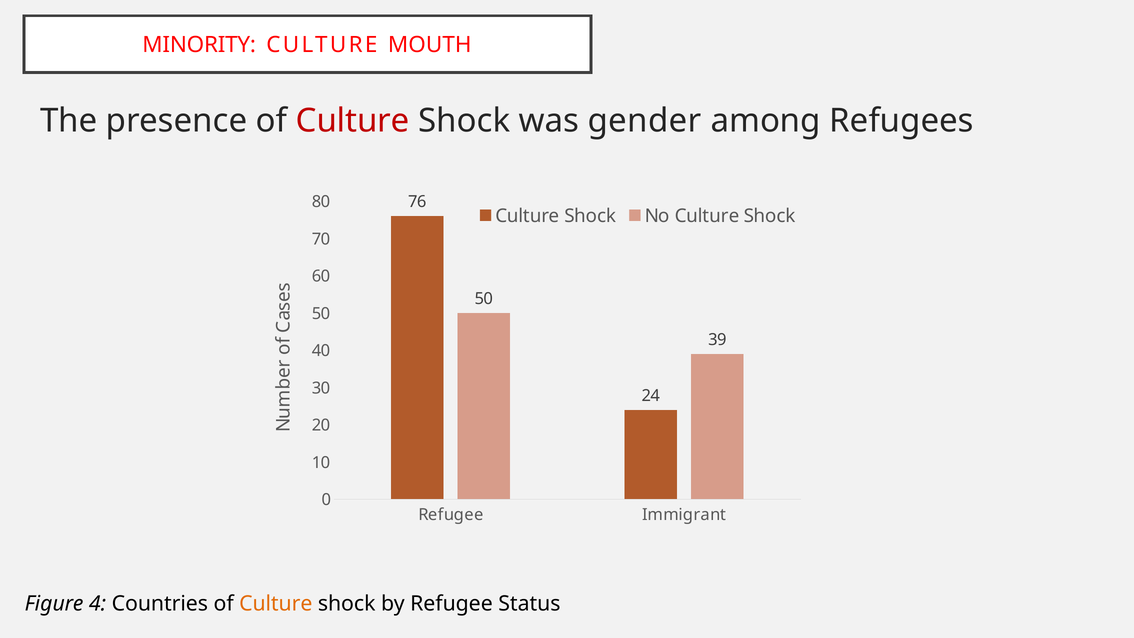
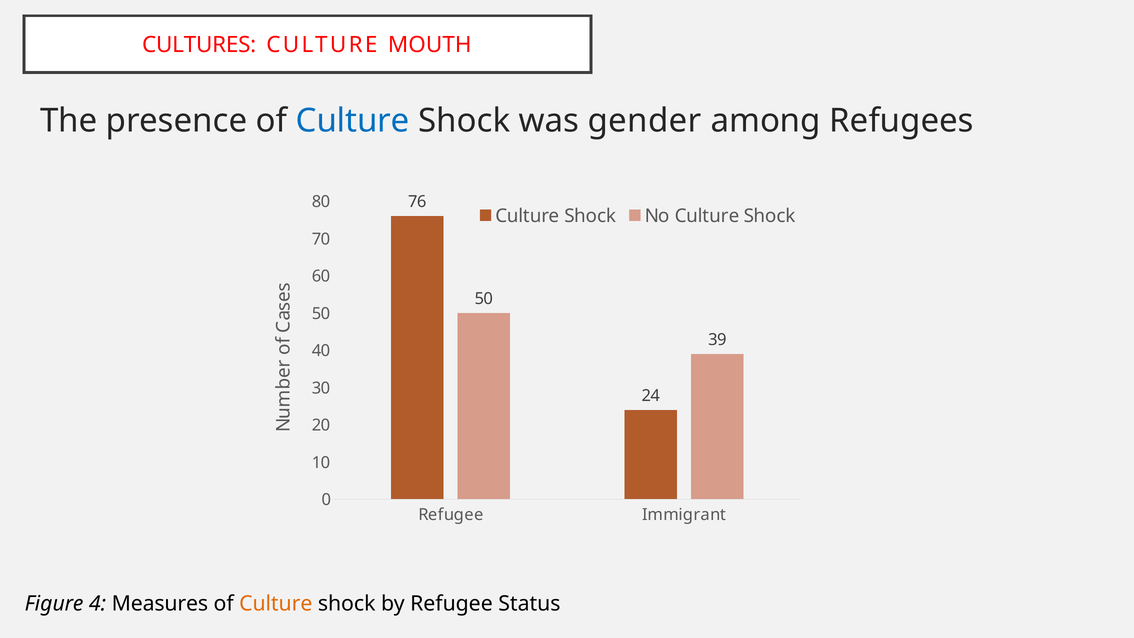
MINORITY: MINORITY -> CULTURES (199, 45)
Culture colour: red -> blue (353, 121)
Countries: Countries -> Measures (160, 603)
